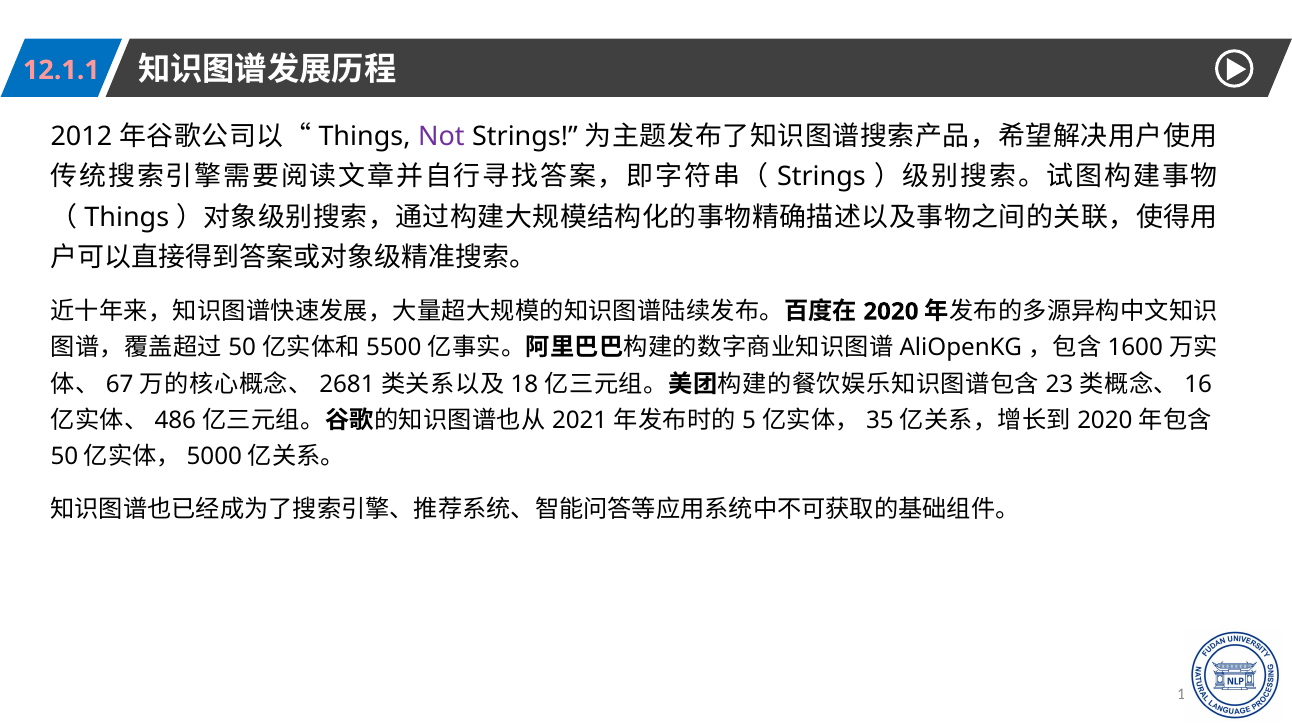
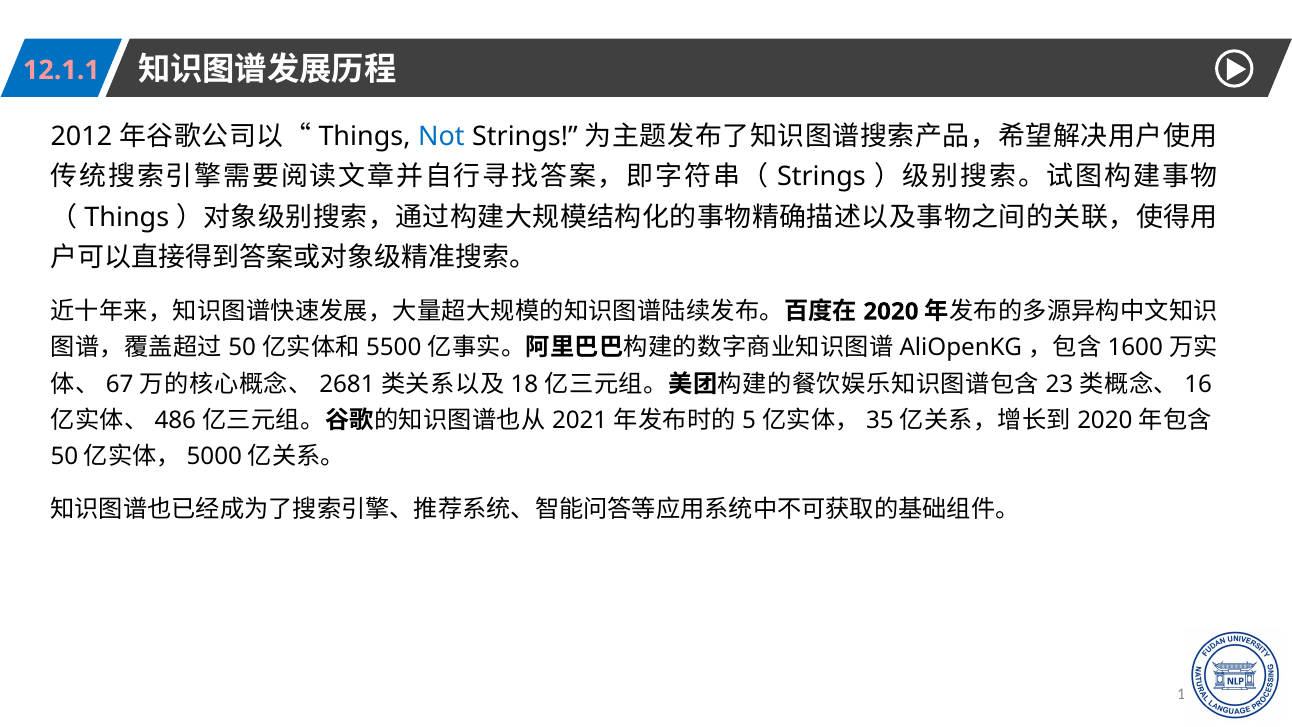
Not colour: purple -> blue (441, 136)
